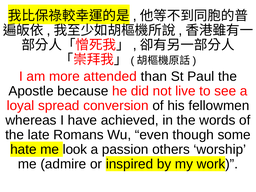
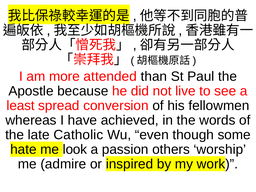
loyal: loyal -> least (21, 106)
Romans: Romans -> Catholic (78, 135)
